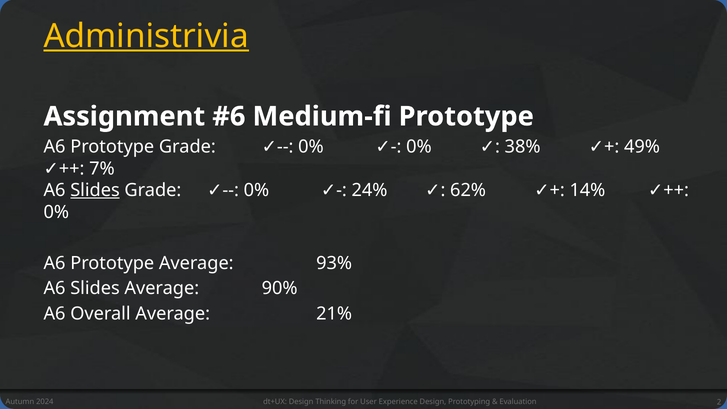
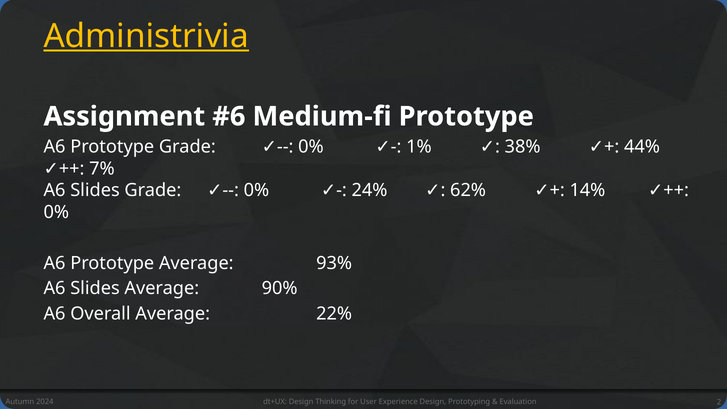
0%: 0% -> 1% (419, 147)
49%: 49% -> 44% (642, 147)
Slides underline: present -> none (95, 190)
21%: 21% -> 22% (334, 314)
